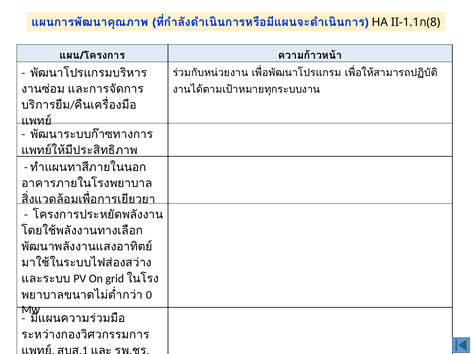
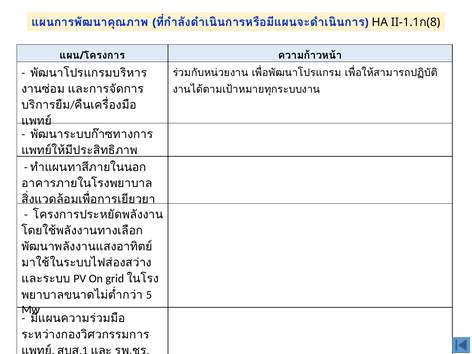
0: 0 -> 5 (149, 295)
